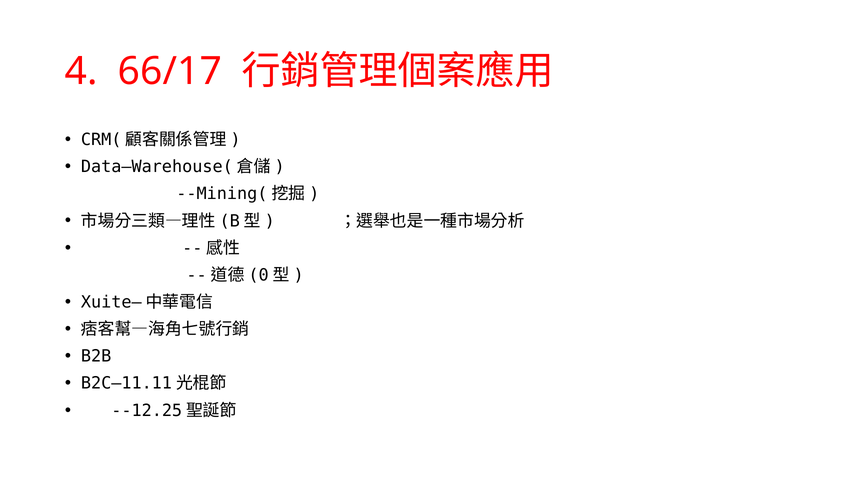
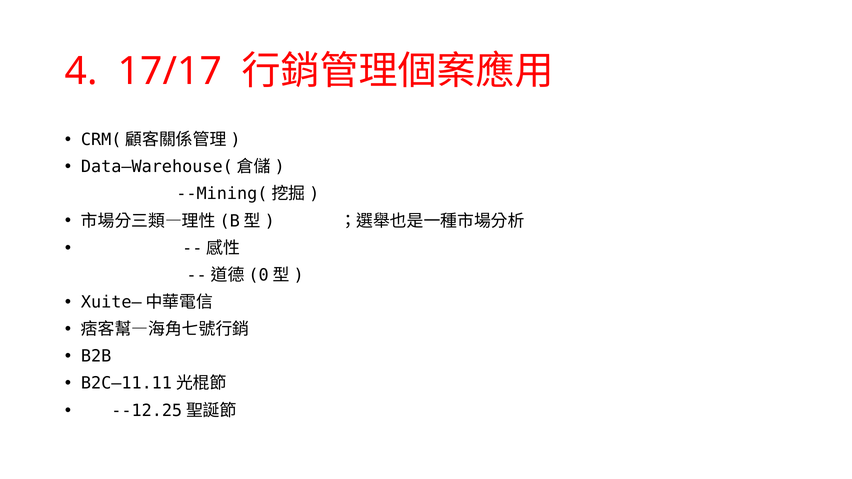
66/17: 66/17 -> 17/17 (170, 72)
